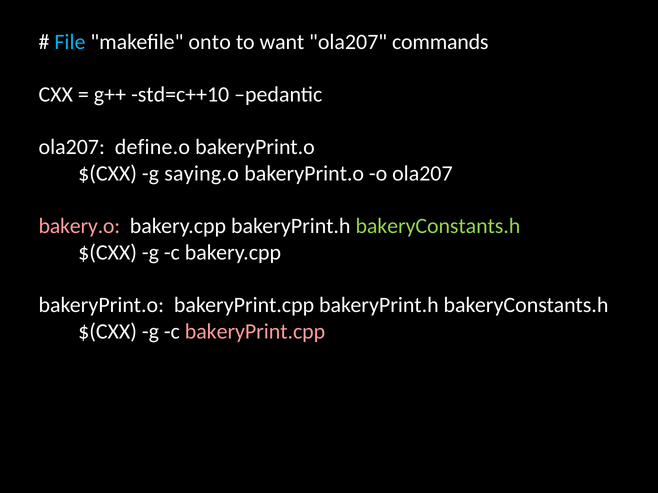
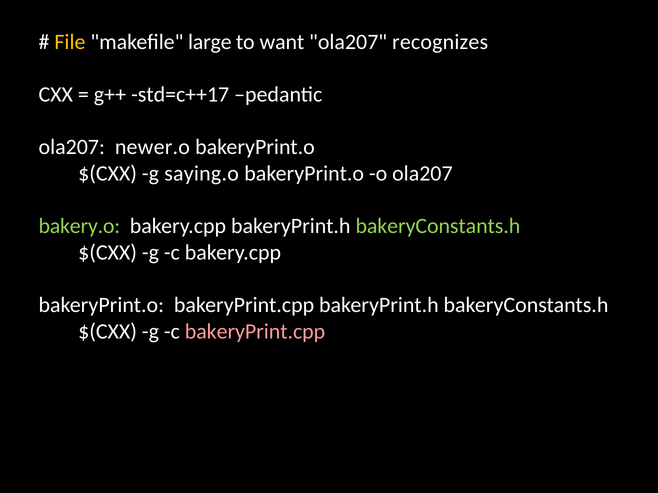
File colour: light blue -> yellow (70, 42)
onto: onto -> large (210, 42)
commands: commands -> recognizes (440, 42)
std=c++10: std=c++10 -> std=c++17 (180, 95)
define.o: define.o -> newer.o (152, 147)
bakery.o colour: pink -> light green (79, 226)
